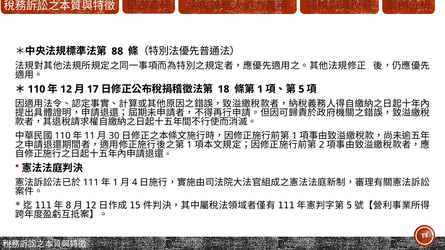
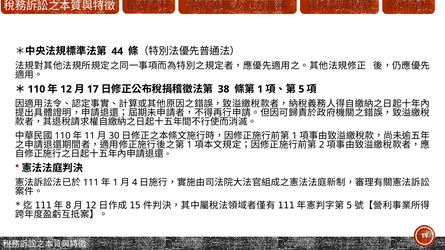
88: 88 -> 44 (117, 51)
18: 18 -> 38 (224, 89)
